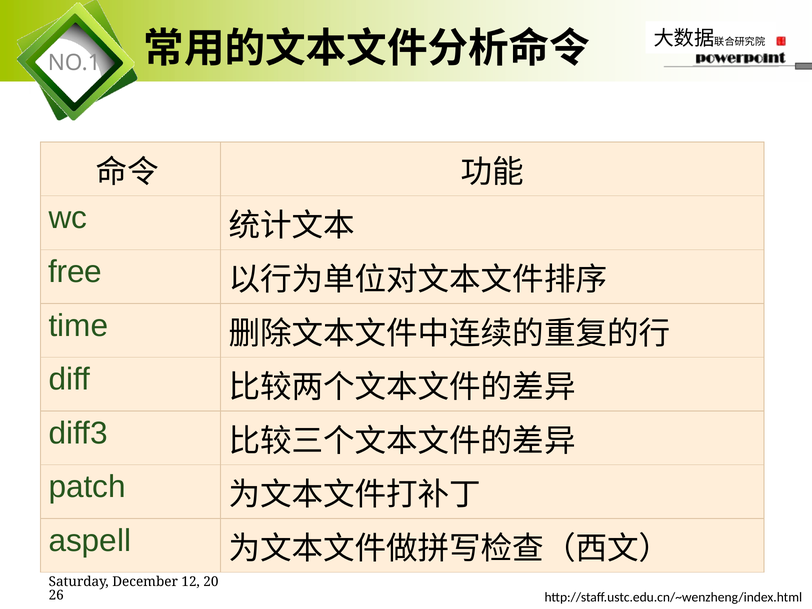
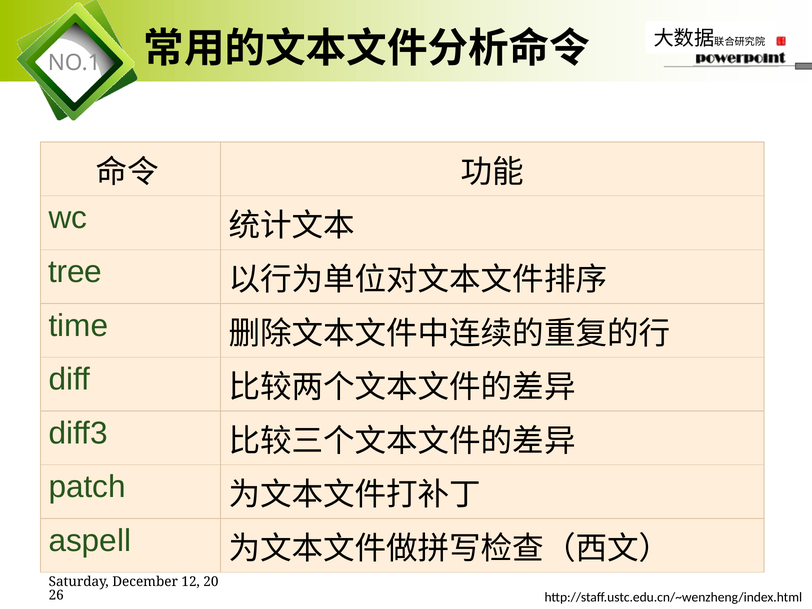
free: free -> tree (75, 272)
